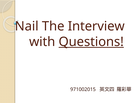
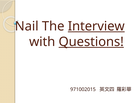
Interview underline: none -> present (96, 26)
